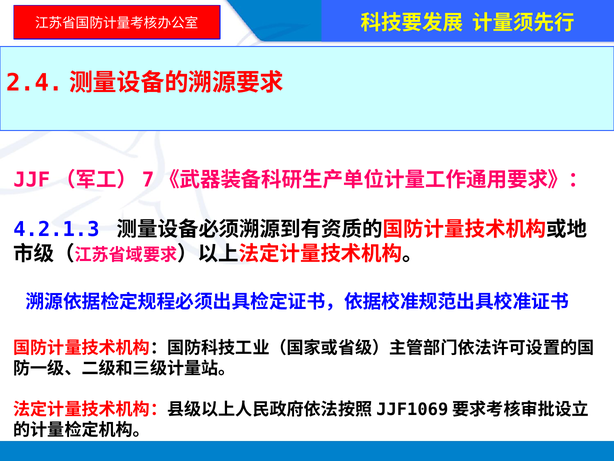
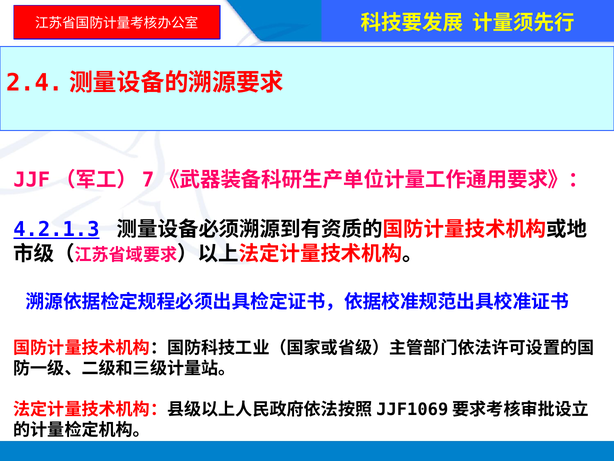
4.2.1.3 underline: none -> present (56, 229)
